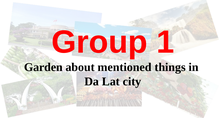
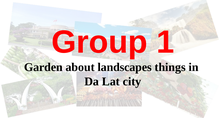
mentioned: mentioned -> landscapes (125, 67)
